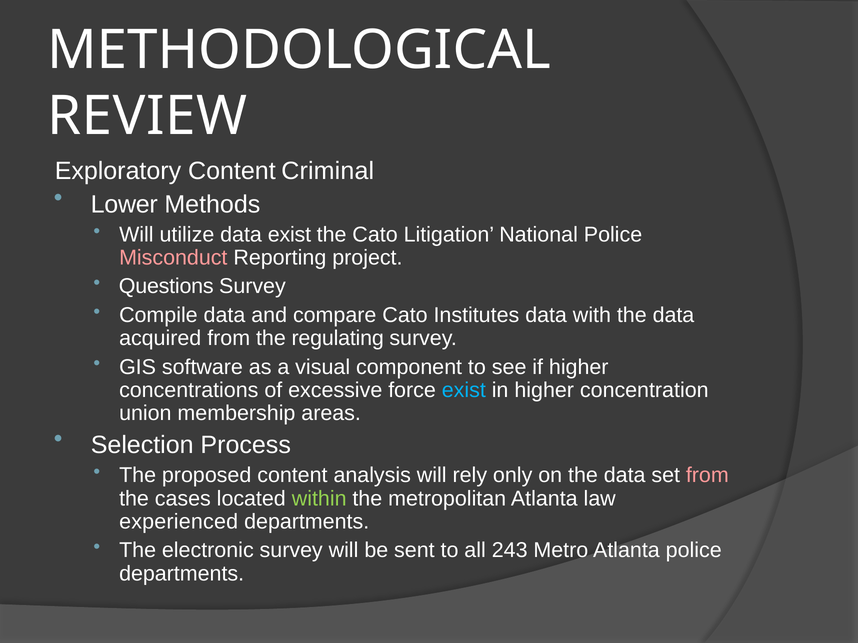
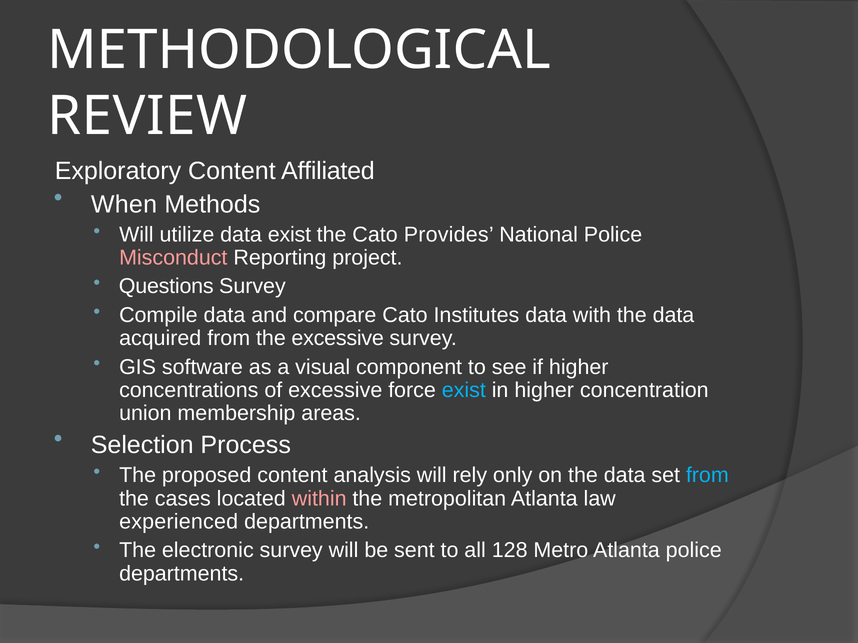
Criminal: Criminal -> Affiliated (328, 171)
Lower: Lower -> When (124, 205)
Litigation: Litigation -> Provides (449, 235)
the regulating: regulating -> excessive (338, 339)
from colour: pink -> light blue (707, 476)
within colour: light green -> pink (319, 499)
243: 243 -> 128 (510, 551)
